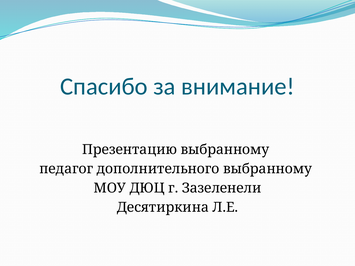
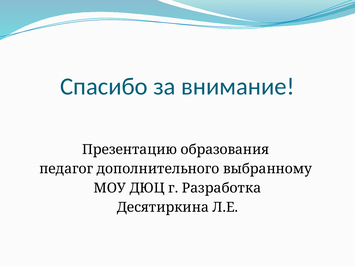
Презентацию выбранному: выбранному -> образования (225, 150)
Зазеленели: Зазеленели -> Разработка (222, 188)
